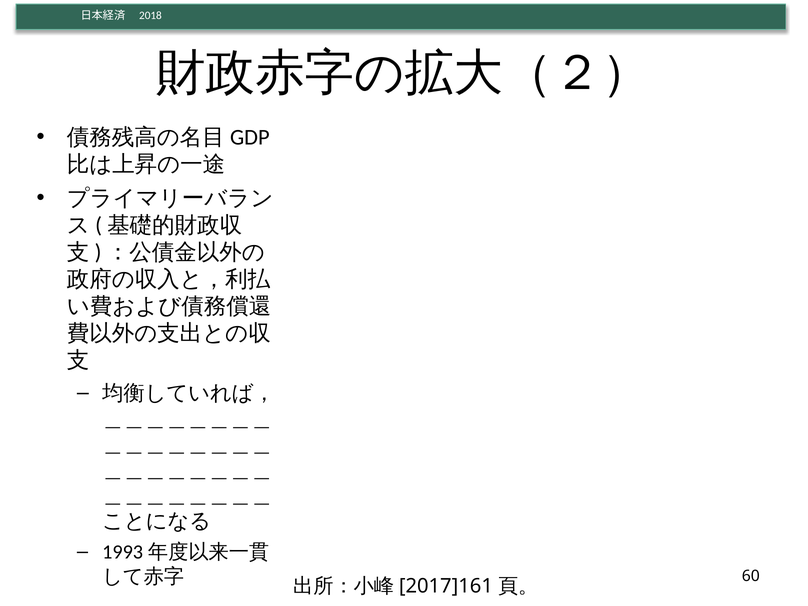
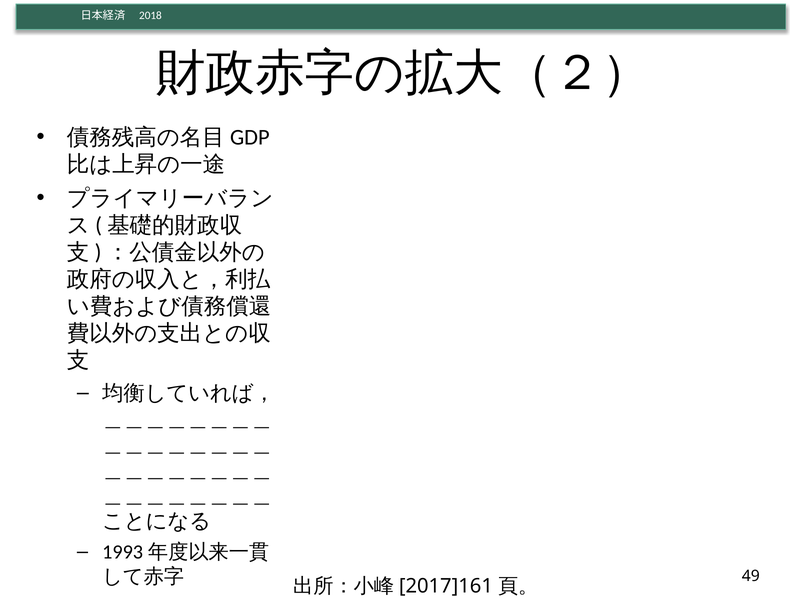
60: 60 -> 49 (751, 576)
